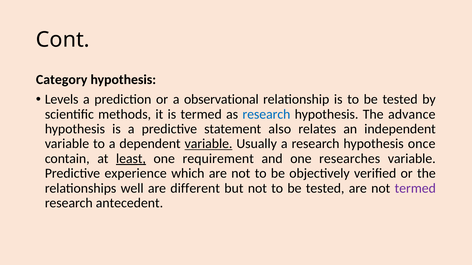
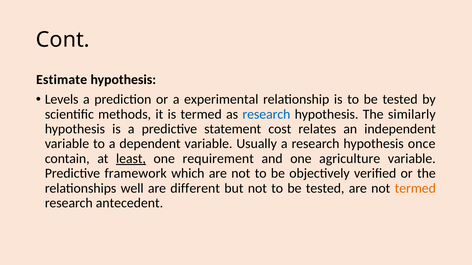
Category: Category -> Estimate (62, 80)
observational: observational -> experimental (221, 100)
advance: advance -> similarly (412, 114)
also: also -> cost (280, 129)
variable underline: present -> none (209, 144)
researches: researches -> agriculture (350, 159)
experience: experience -> framework (136, 174)
termed colour: purple -> orange (415, 189)
